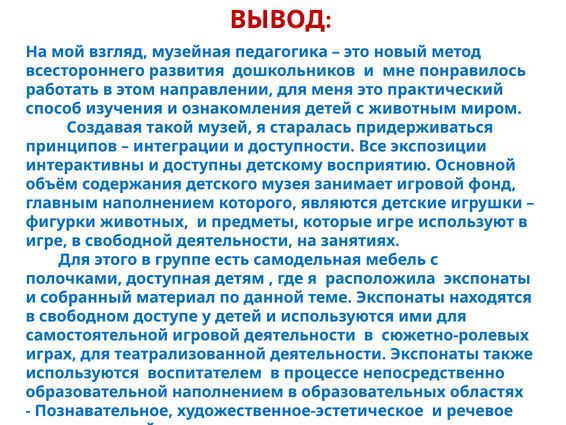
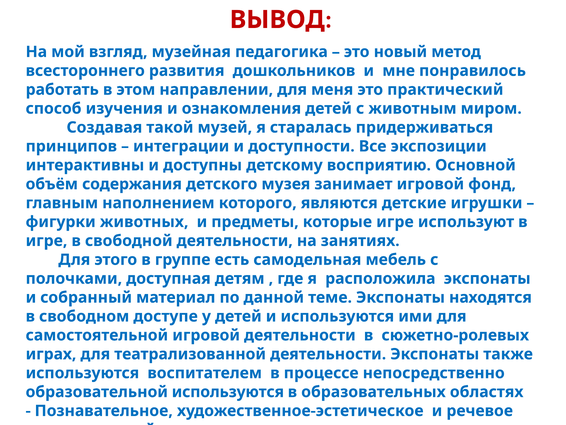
образовательной наполнением: наполнением -> используются (228, 391)
